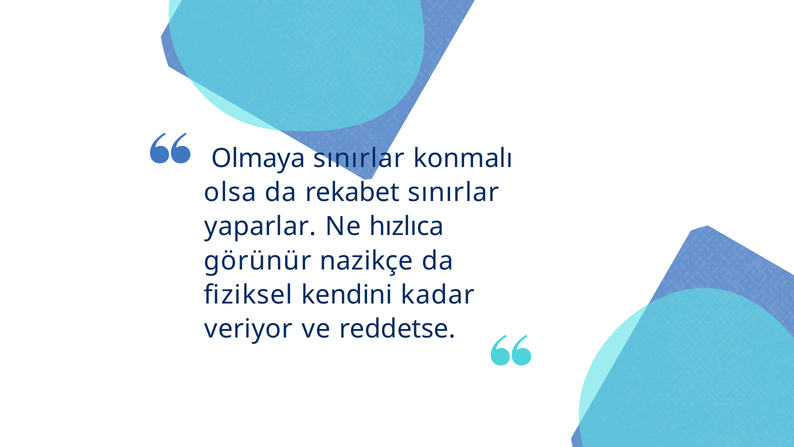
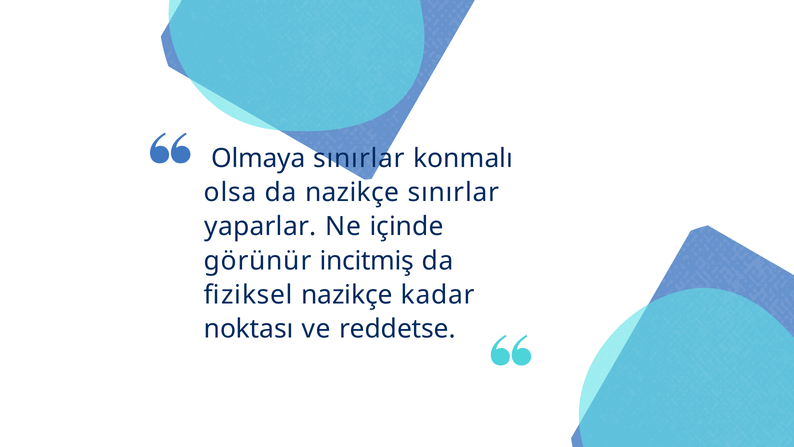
da rekabet: rekabet -> nazikçe (352, 192)
hızlıca: hızlıca -> içinde (407, 226)
nazikçe: nazikçe -> incitmiş (367, 261)
fiziksel kendini: kendini -> nazikçe (347, 295)
veriyor: veriyor -> noktası (249, 329)
